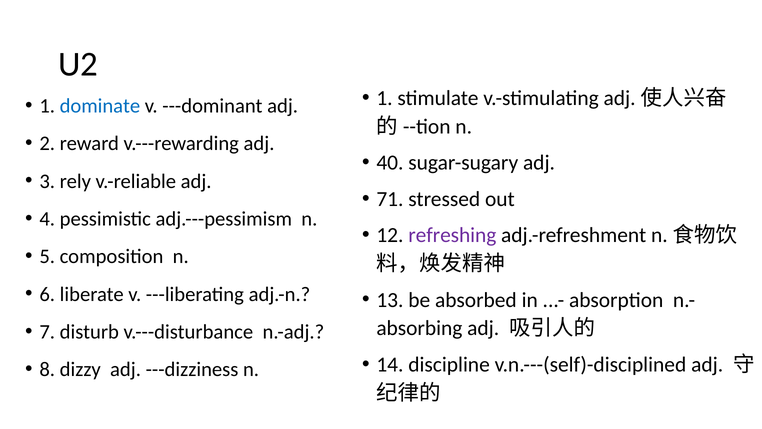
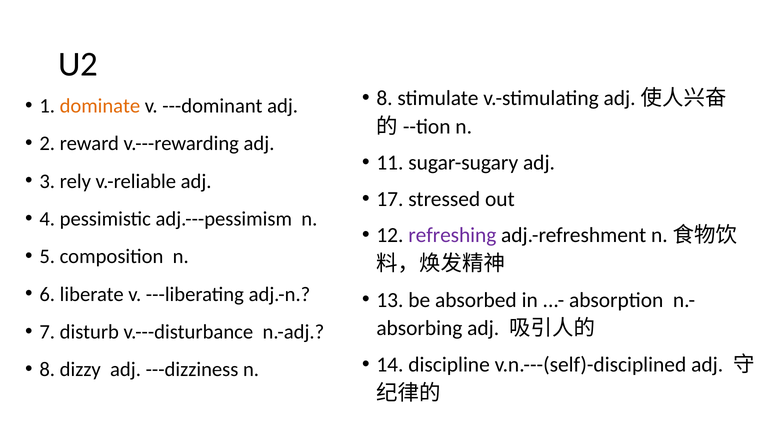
1: 1 -> 8 (385, 98)
dominate colour: blue -> orange (100, 106)
40: 40 -> 11 (390, 163)
71: 71 -> 17 (390, 199)
